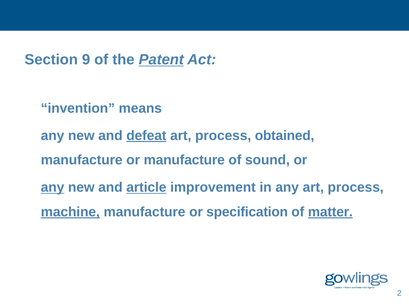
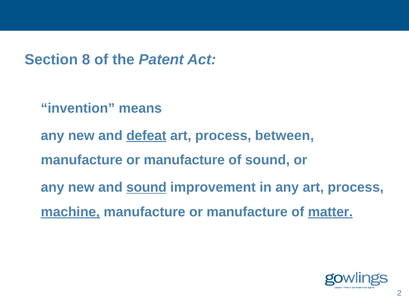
9: 9 -> 8 (86, 60)
Patent underline: present -> none (161, 60)
obtained: obtained -> between (284, 135)
any underline: present -> none (53, 187)
and article: article -> sound (146, 187)
specification: specification -> manufacture (247, 212)
